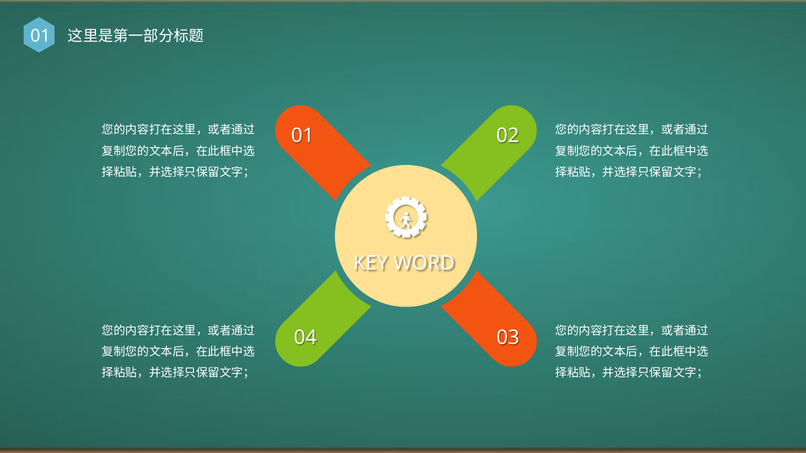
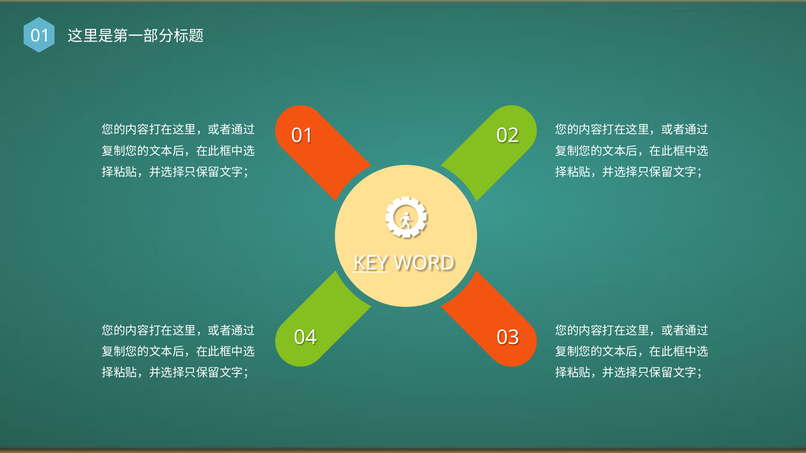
KEY underline: none -> present (371, 263)
